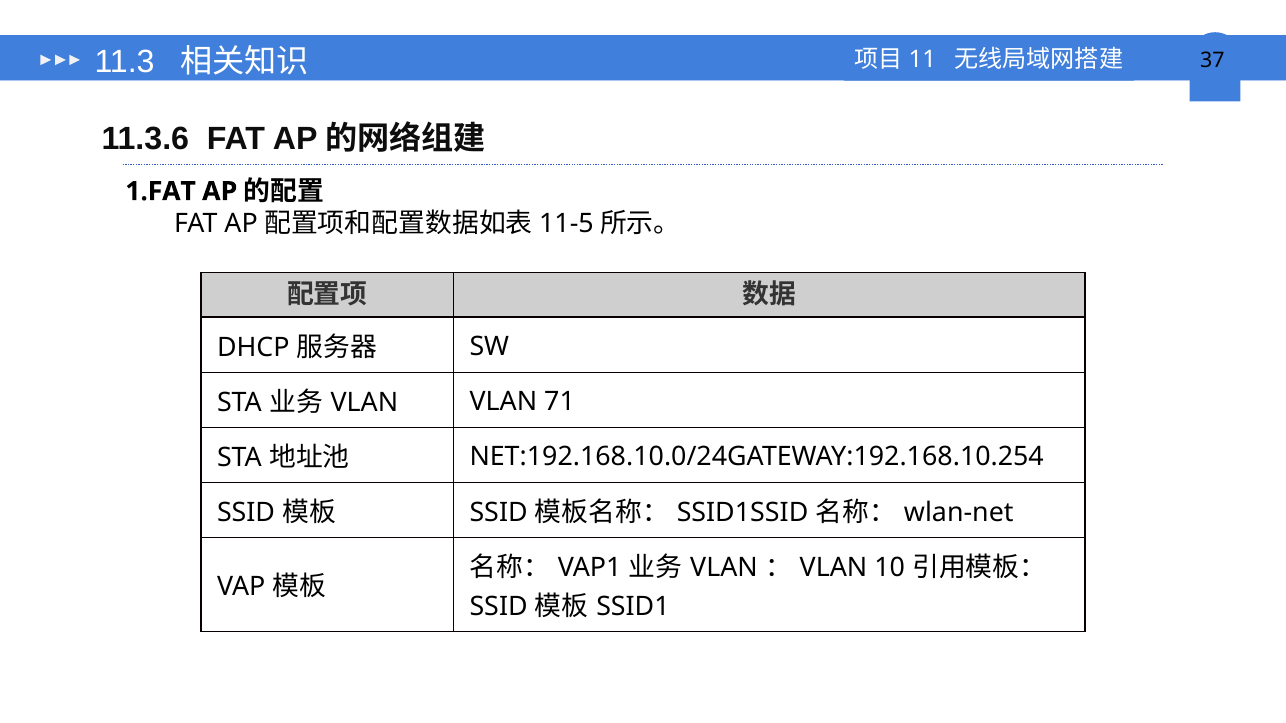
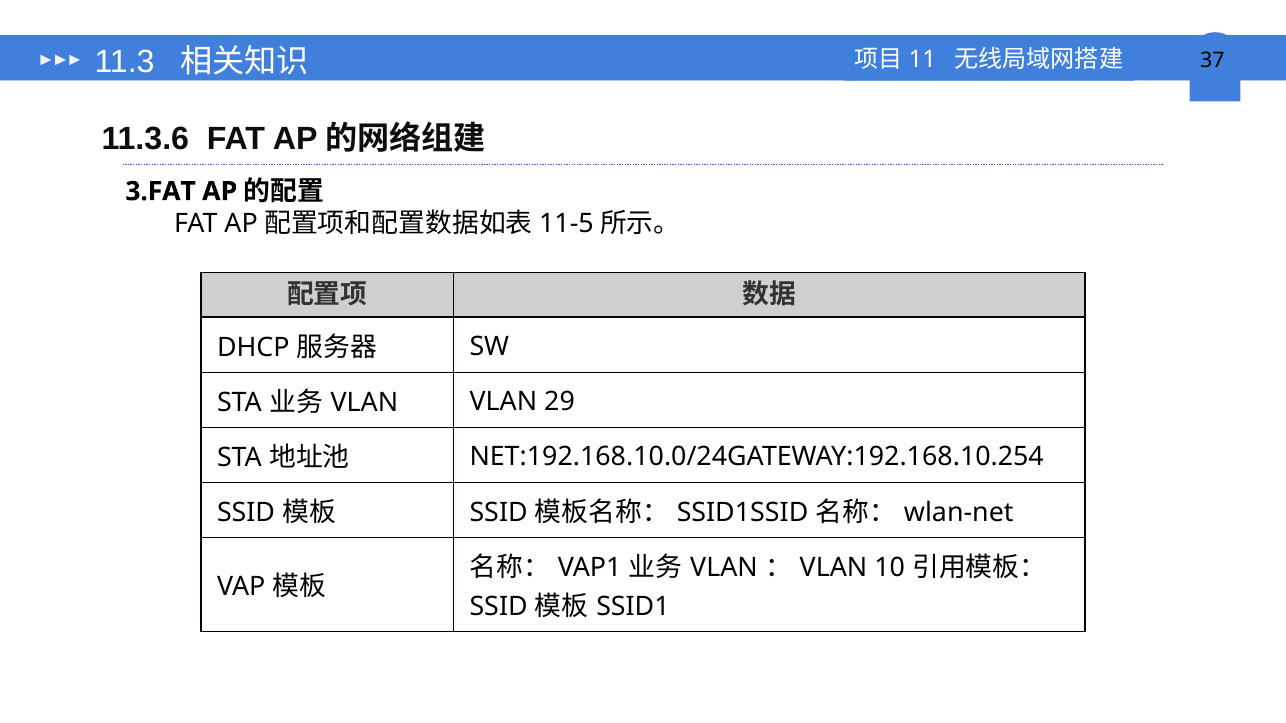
1.FAT: 1.FAT -> 3.FAT (161, 191)
71: 71 -> 29 (559, 401)
